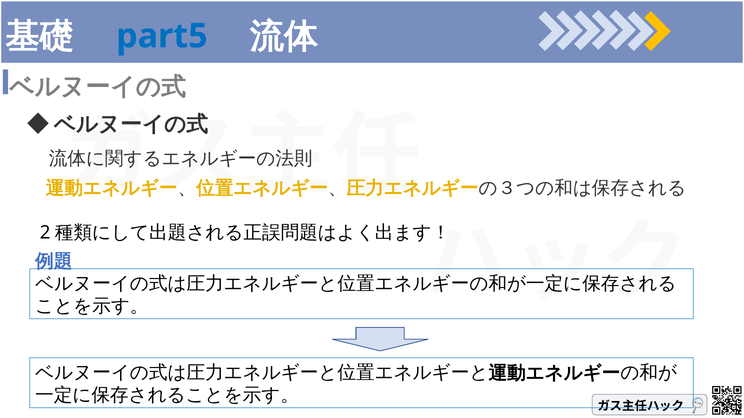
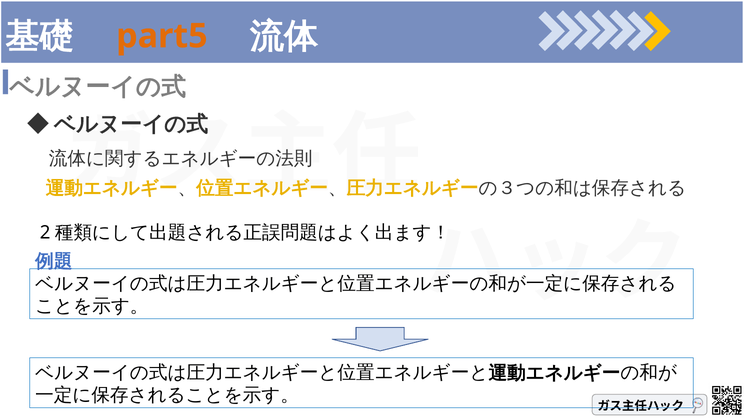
part5 colour: blue -> orange (162, 36)
